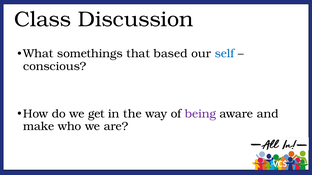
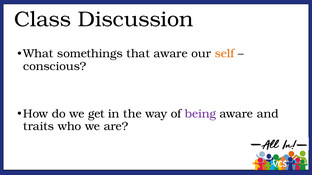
that based: based -> aware (171, 54)
self colour: blue -> orange (224, 54)
make: make -> traits (39, 127)
